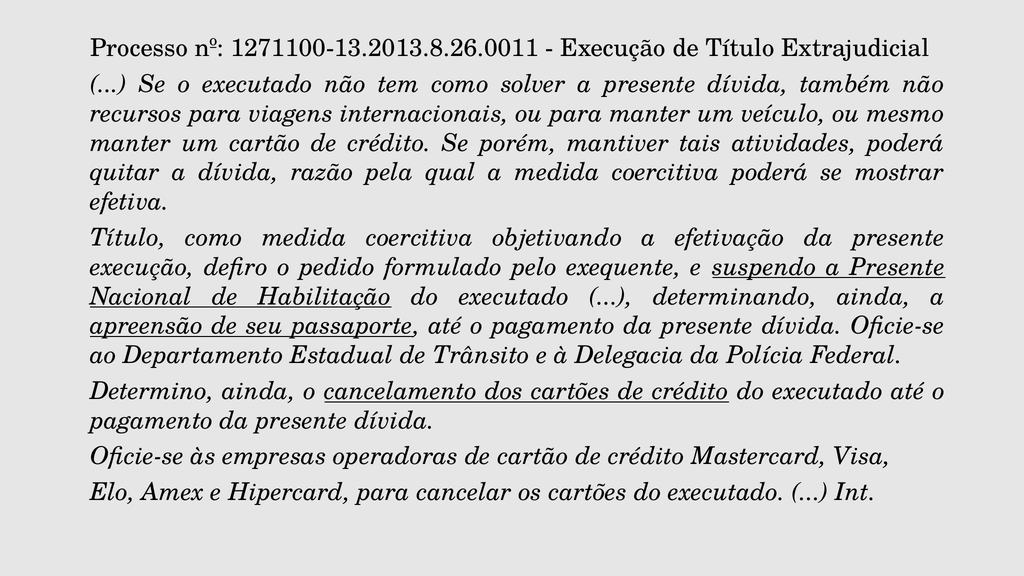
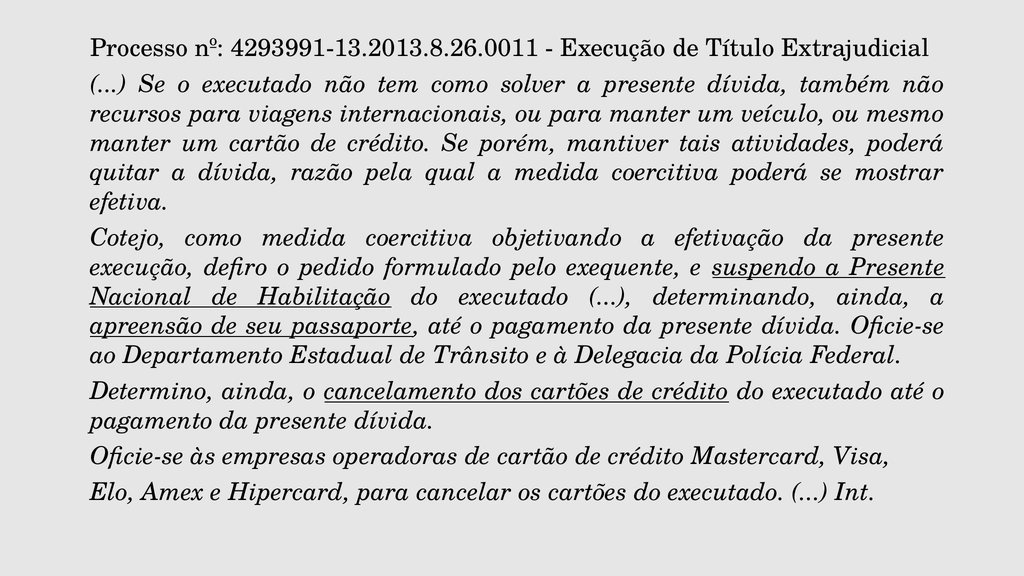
1271100-13.2013.8.26.0011: 1271100-13.2013.8.26.0011 -> 4293991-13.2013.8.26.0011 (385, 48)
Título: Título -> Cotejo (128, 238)
